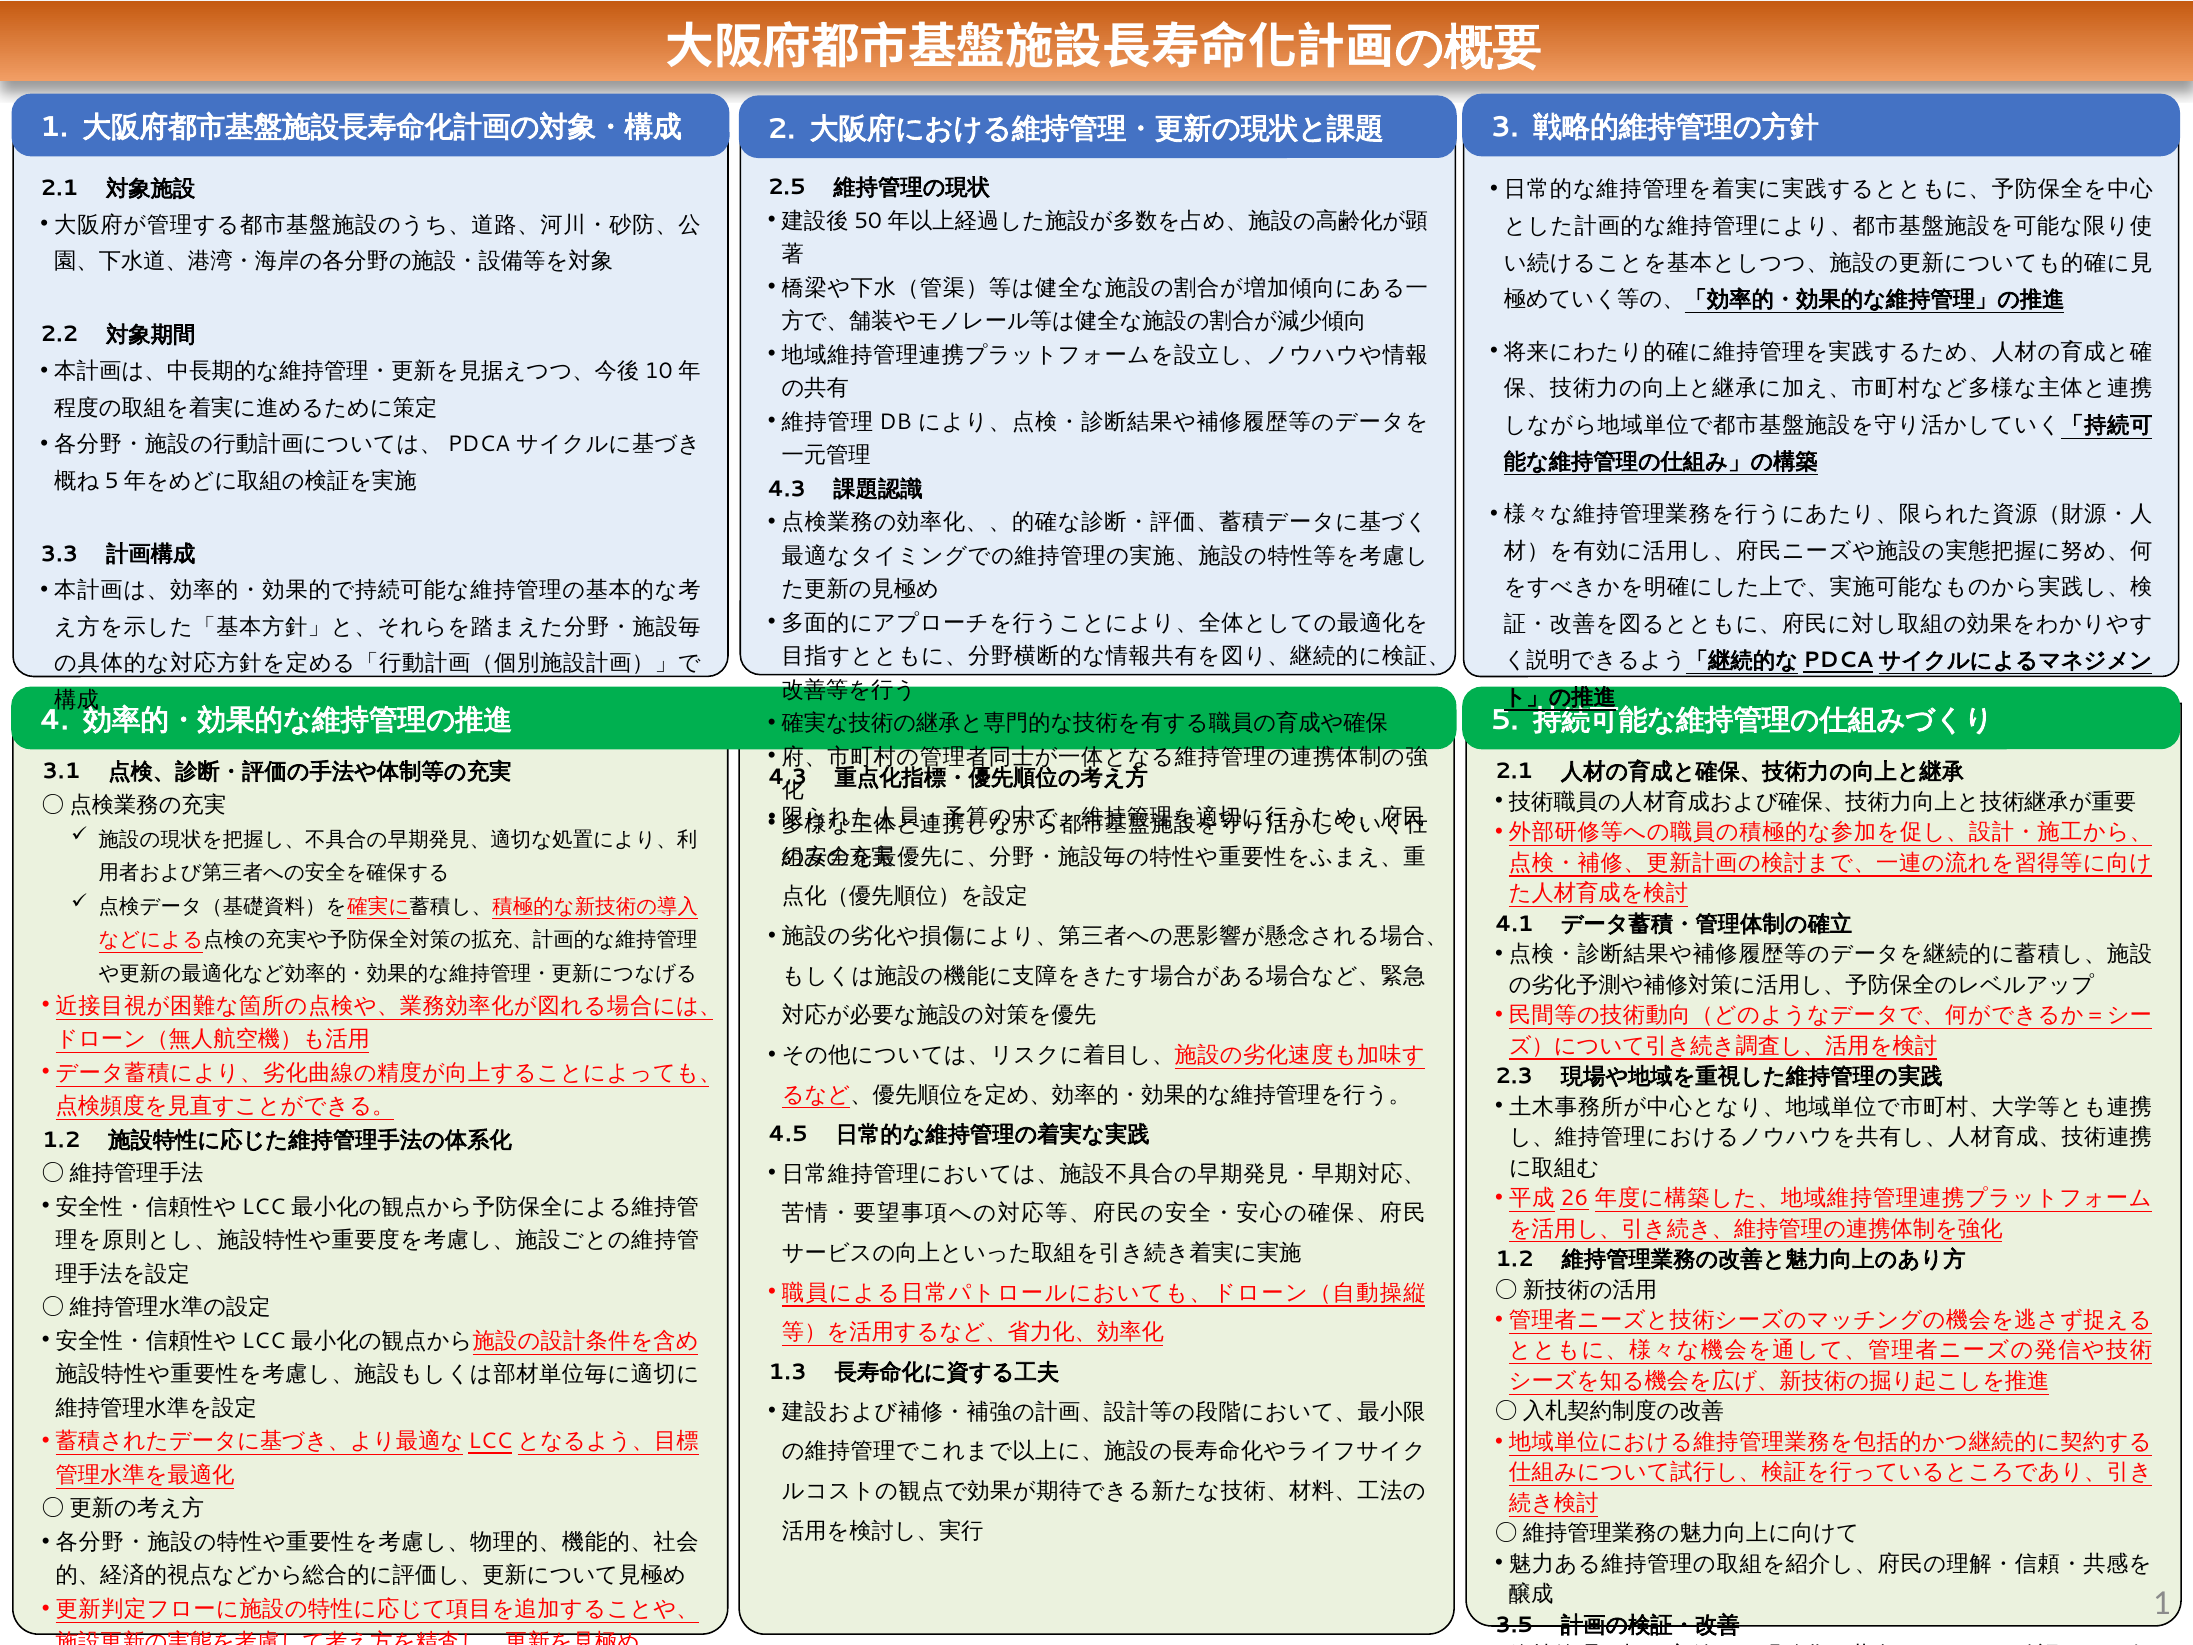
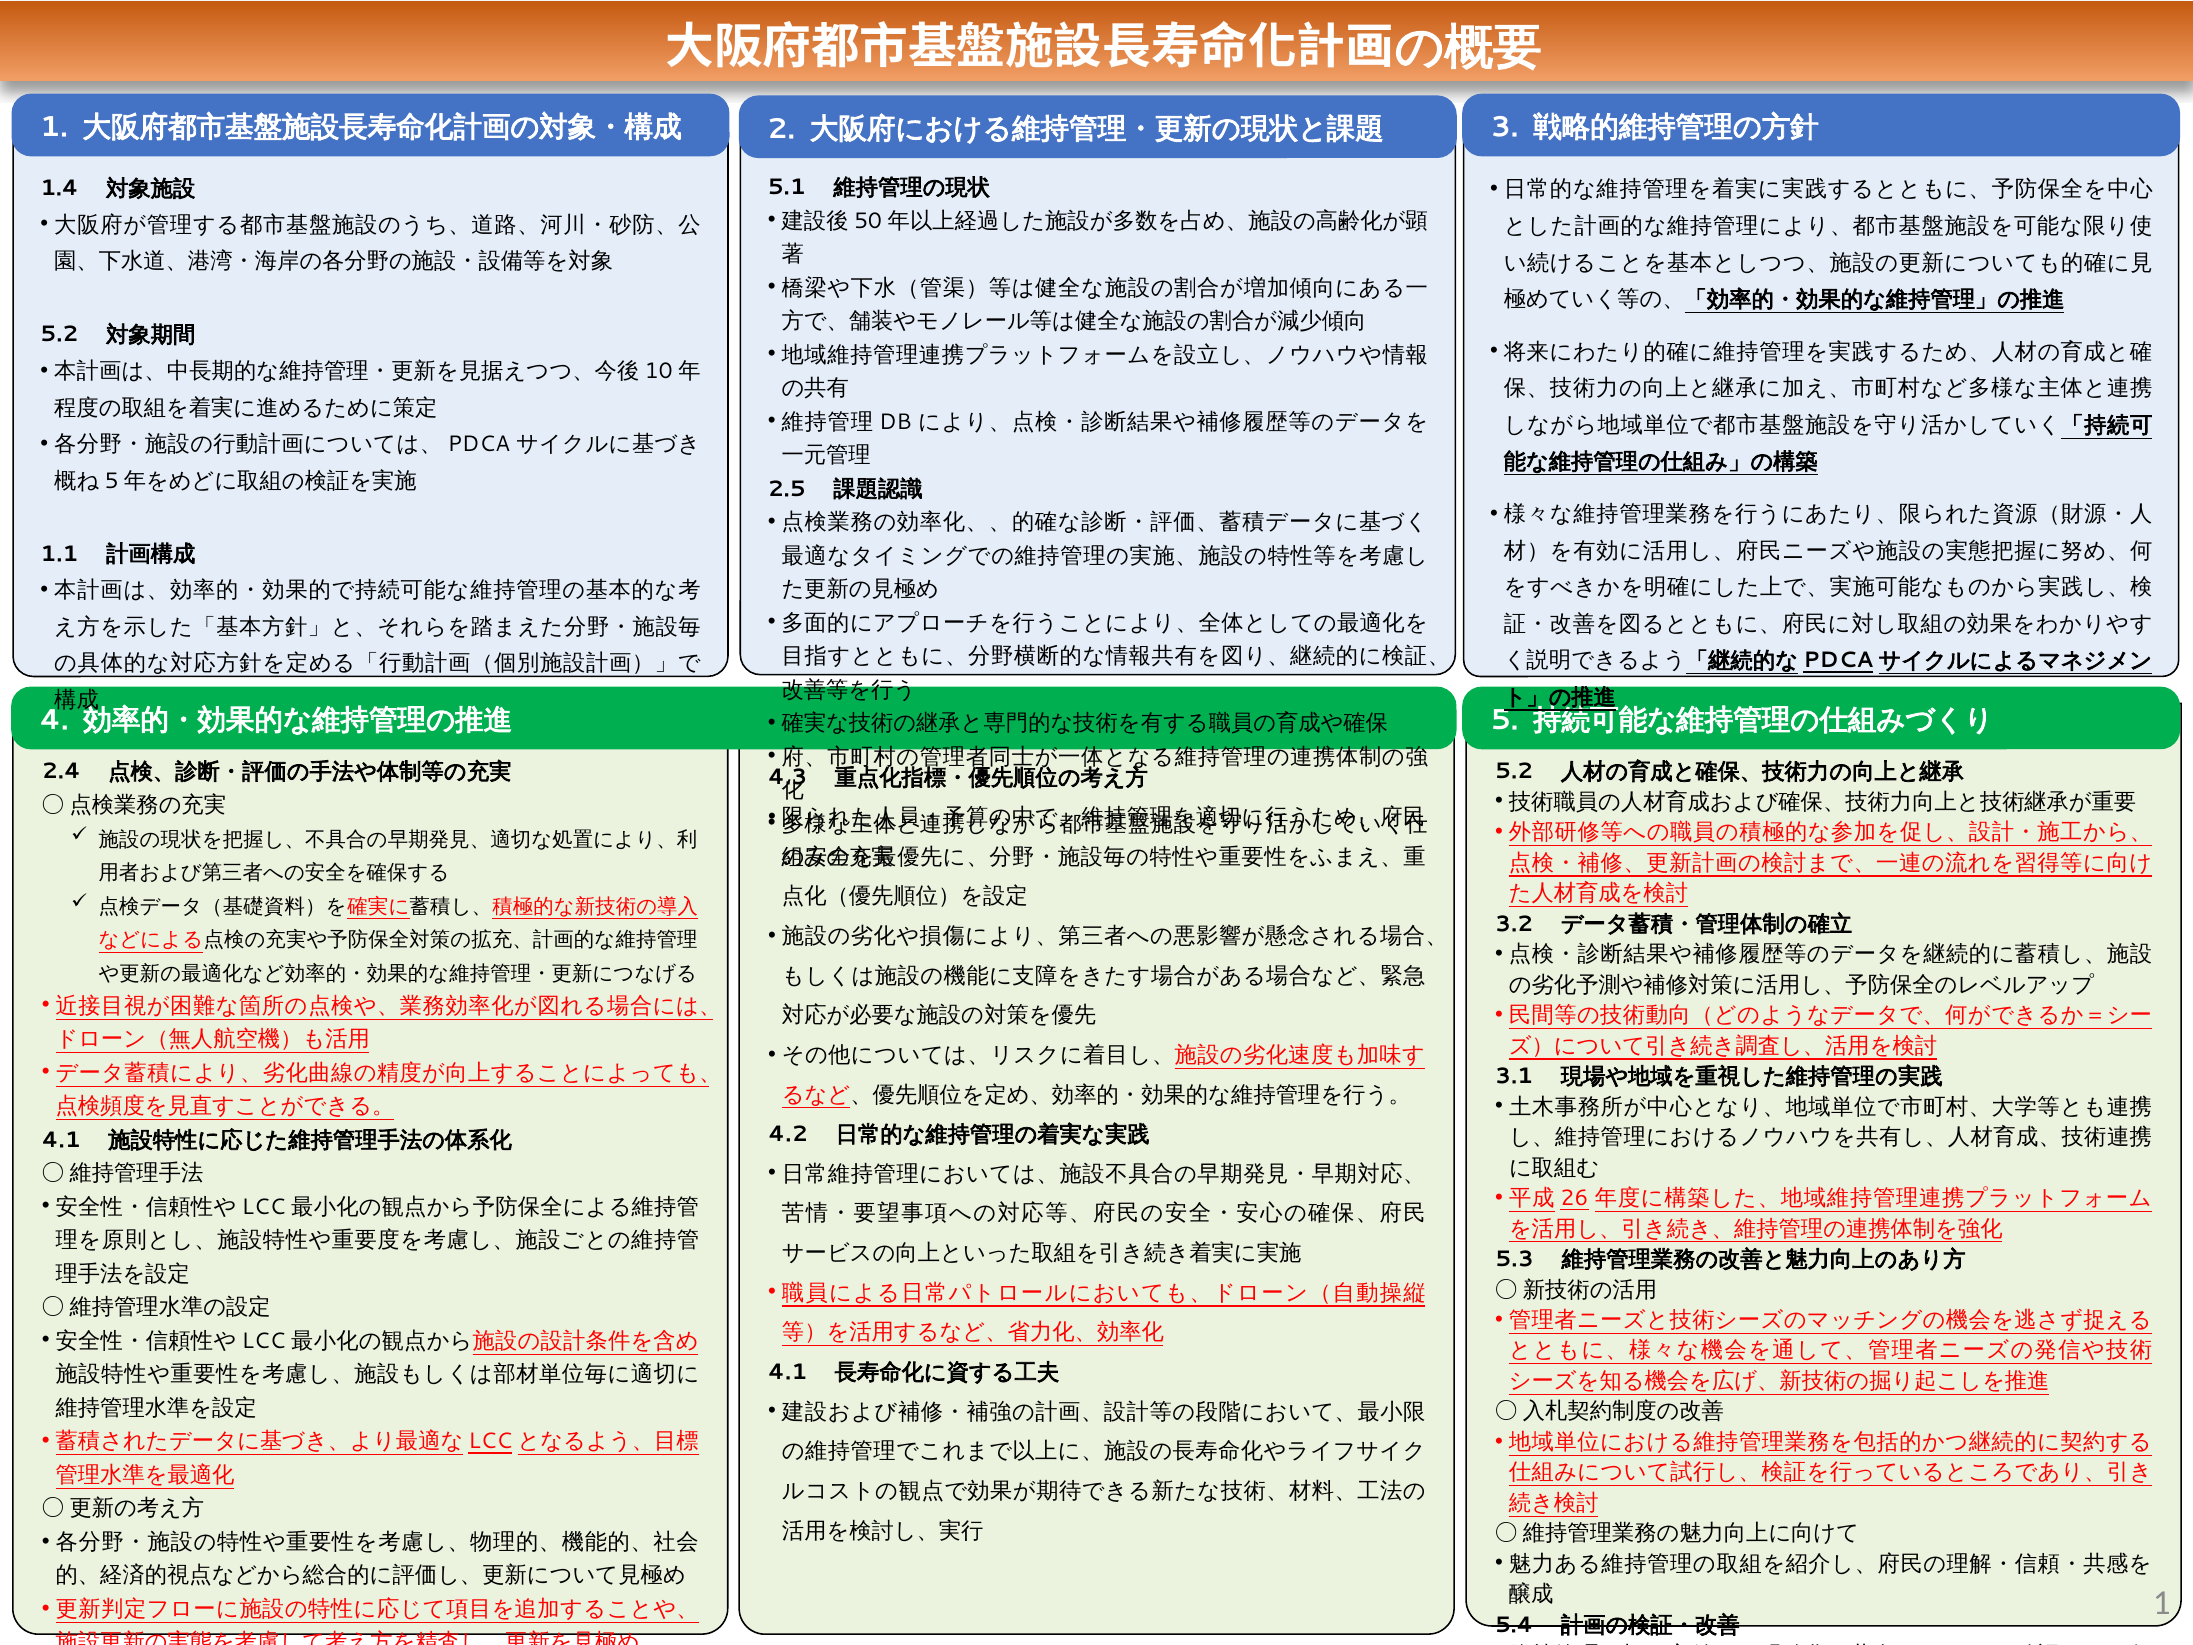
2.5: 2.5 -> 5.1 (787, 187)
2.1: 2.1 -> 1.4 (60, 188)
2.2: 2.2 -> 5.2 (59, 335)
4.3: 4.3 -> 2.5 (787, 489)
3.3: 3.3 -> 1.1 (59, 554)
3.1: 3.1 -> 2.4 (61, 771)
2.1: 2.1 -> 5.2 (1514, 771)
4.1: 4.1 -> 3.2 (1514, 924)
2.3: 2.3 -> 3.1 (1514, 1076)
4.5: 4.5 -> 4.2 (788, 1134)
1.2: 1.2 -> 4.1 (61, 1140)
1.2: 1.2 -> 5.3 (1514, 1259)
1.3: 1.3 -> 4.1 (788, 1372)
3.5: 3.5 -> 5.4 (1514, 1625)
